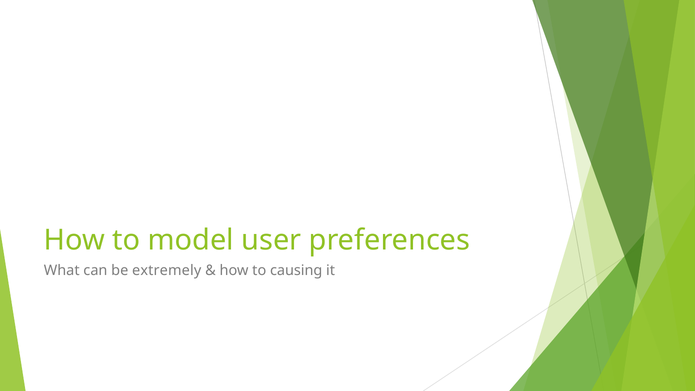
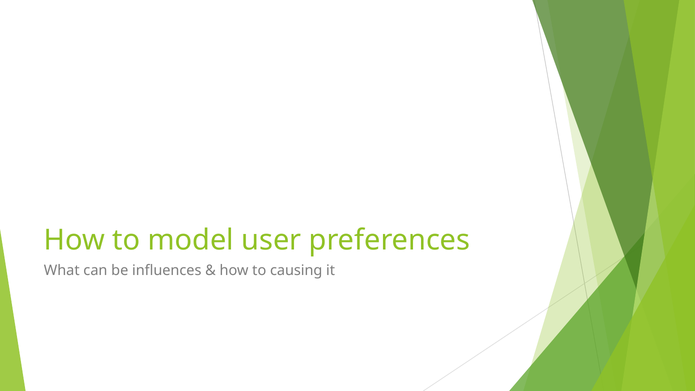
extremely: extremely -> influences (167, 270)
